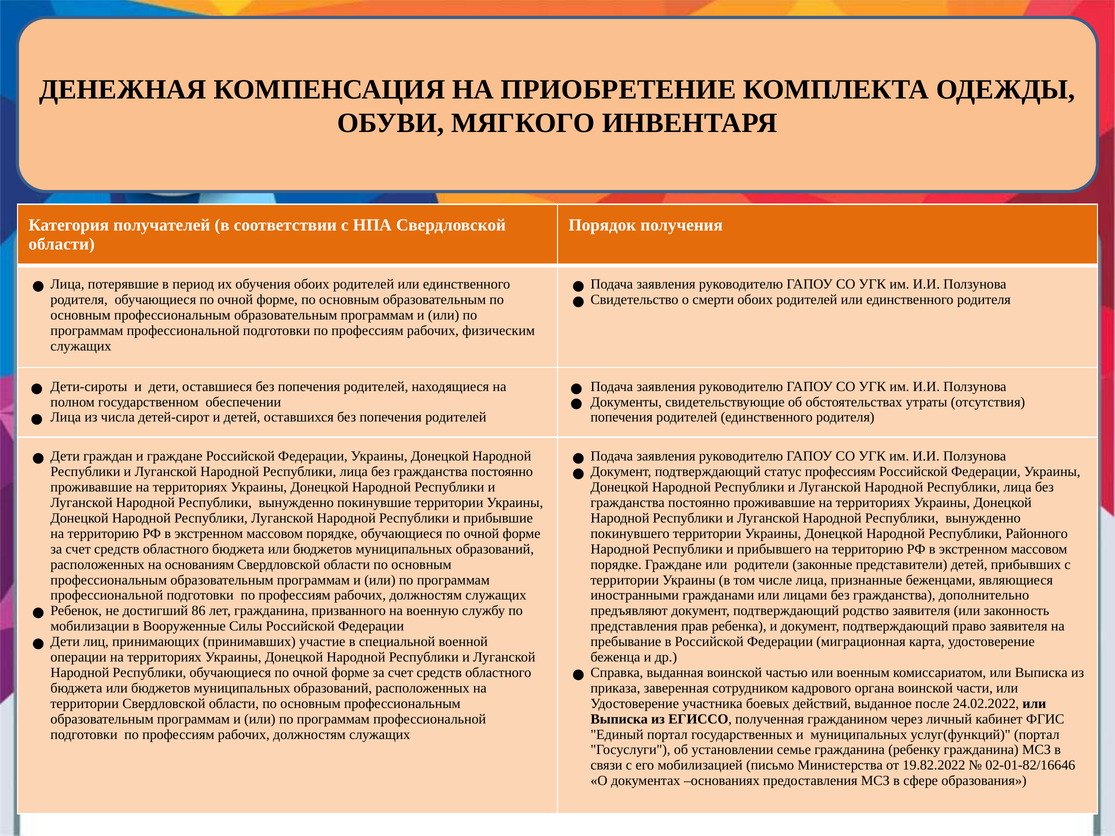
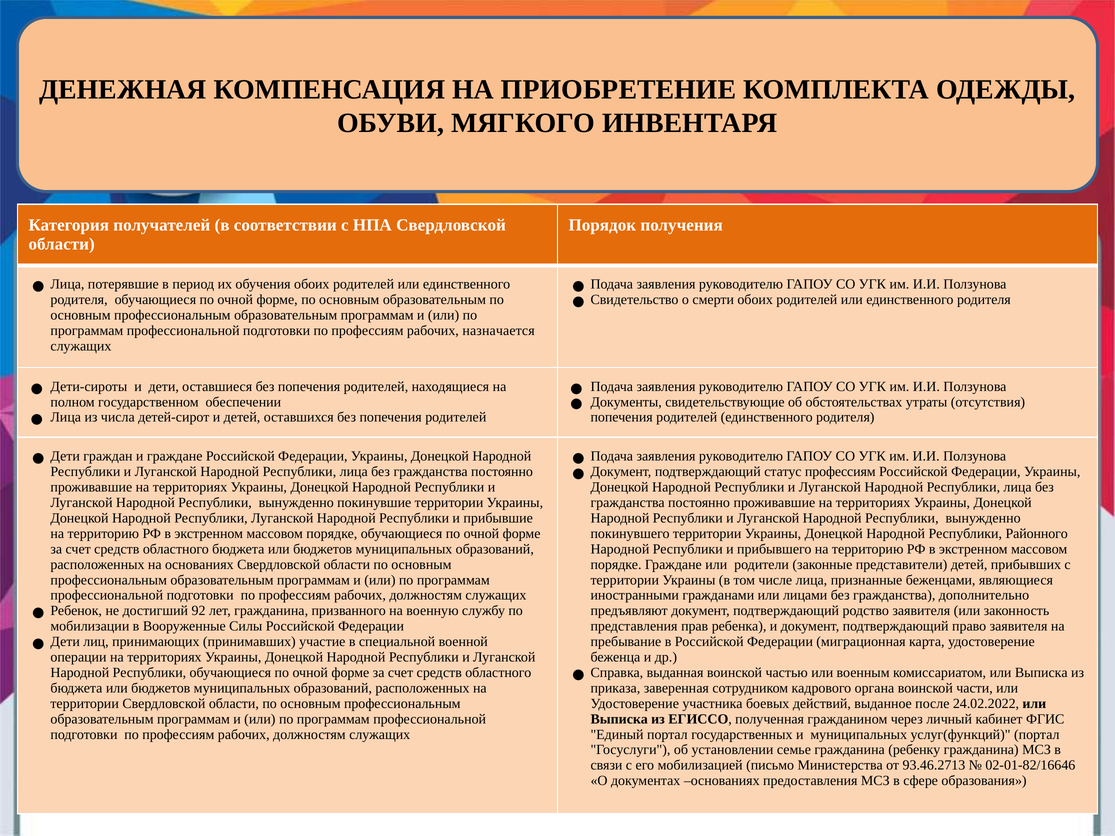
физическим: физическим -> назначается (499, 331)
на основаниям: основаниям -> основаниях (199, 565)
86: 86 -> 92 (199, 611)
19.82.2022: 19.82.2022 -> 93.46.2713 (934, 766)
